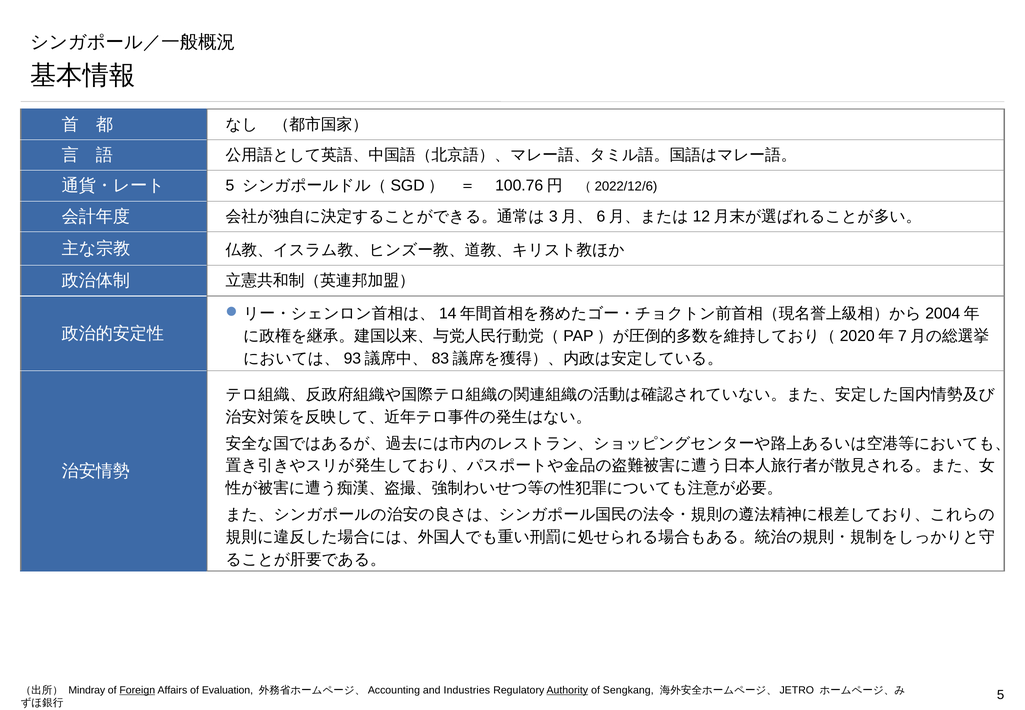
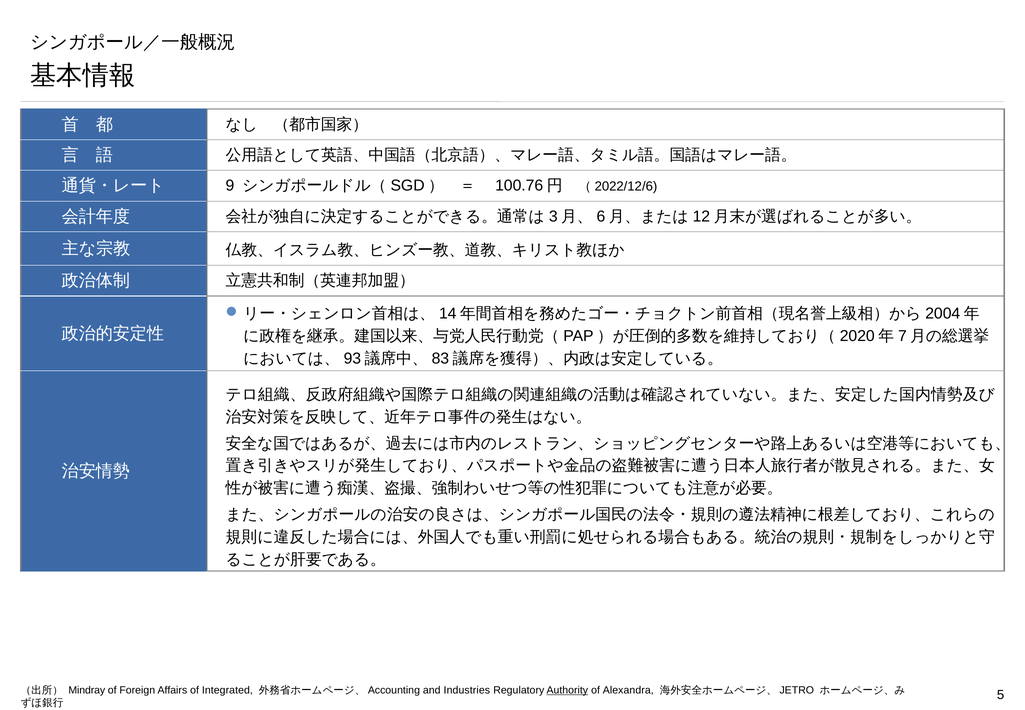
5: 5 -> 9 (230, 186)
Foreign underline: present -> none (137, 690)
Evaluation: Evaluation -> Integrated (227, 690)
Sengkang: Sengkang -> Alexandra (628, 690)
